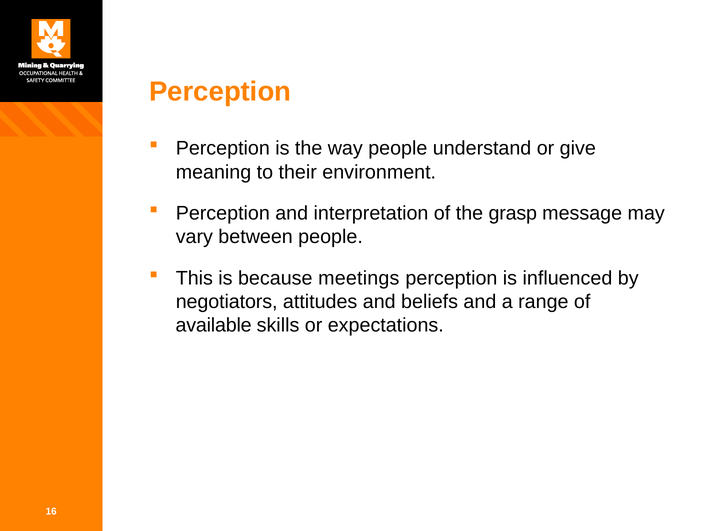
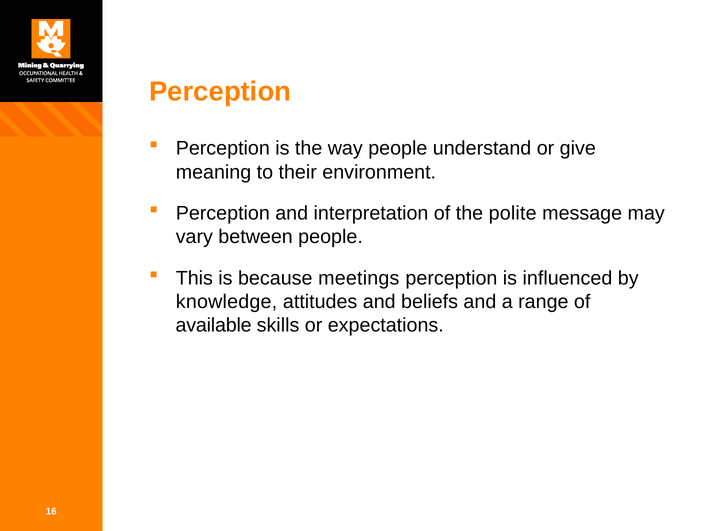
grasp: grasp -> polite (513, 213)
negotiators: negotiators -> knowledge (226, 302)
